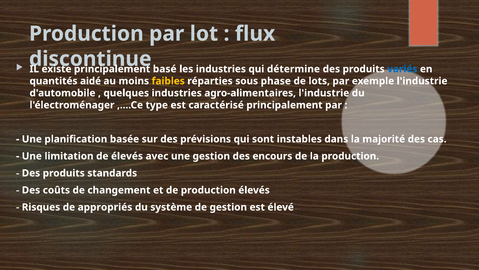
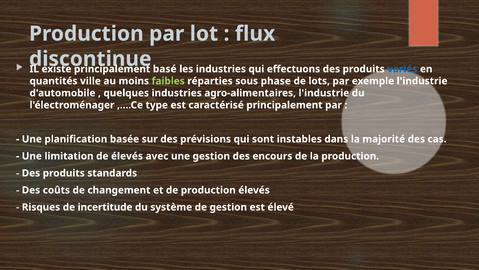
détermine: détermine -> effectuons (293, 69)
aidé: aidé -> ville (90, 81)
faibles colour: yellow -> light green (168, 81)
appropriés: appropriés -> incertitude (105, 207)
